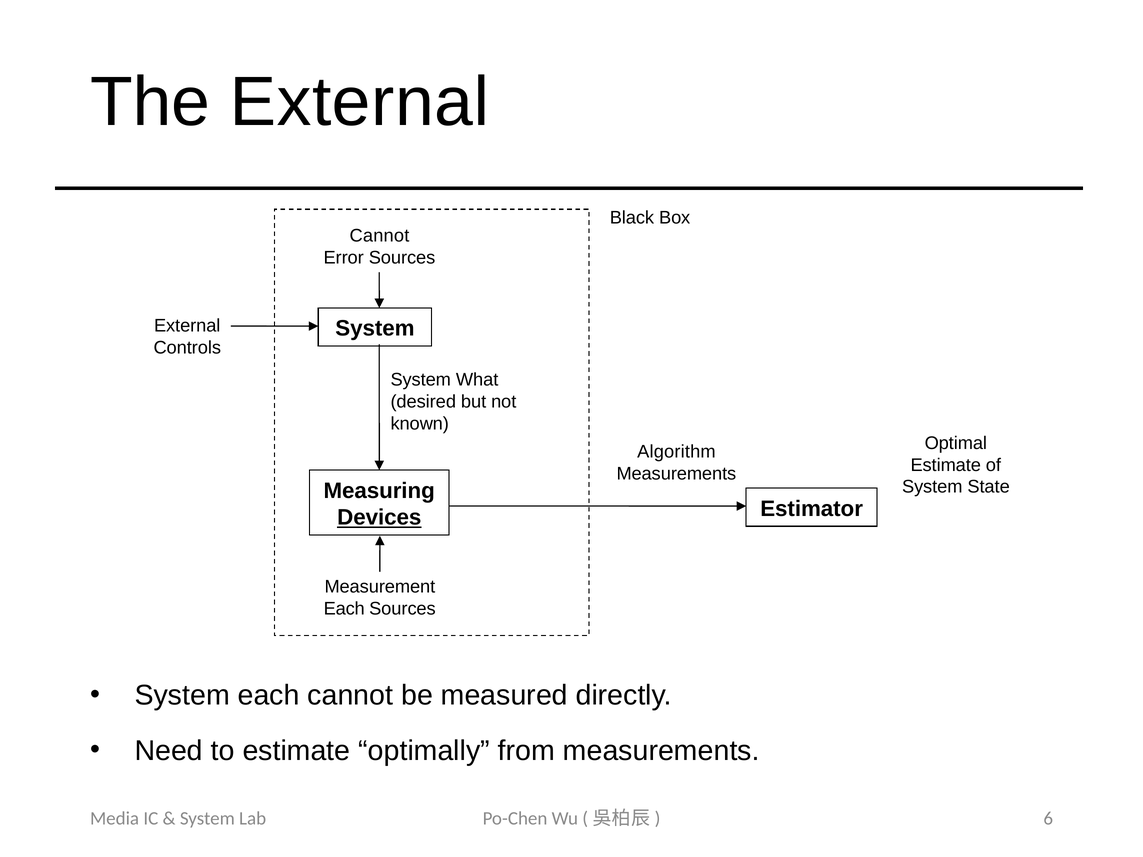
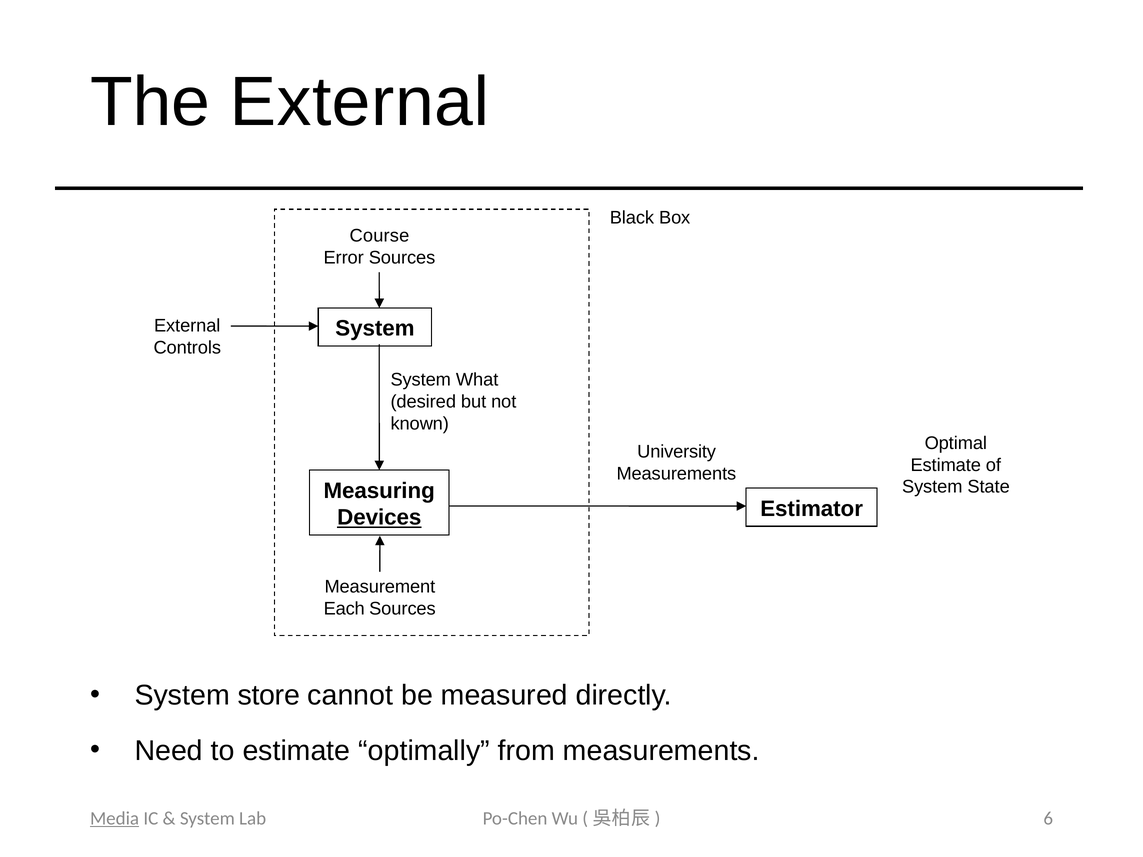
Cannot: Cannot -> Course (379, 236)
Algorithm: Algorithm -> University (677, 452)
System each: each -> store (269, 695)
Media underline: none -> present (115, 819)
